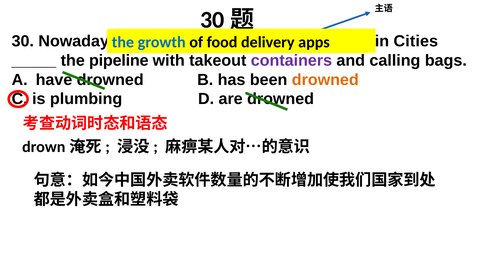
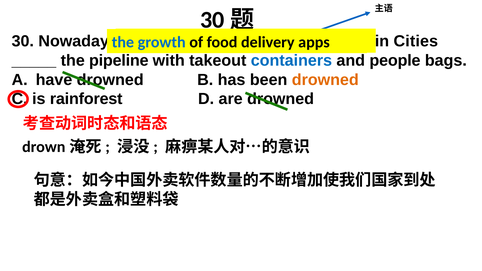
containers colour: purple -> blue (291, 60)
calling: calling -> people (395, 60)
plumbing: plumbing -> rainforest (86, 99)
